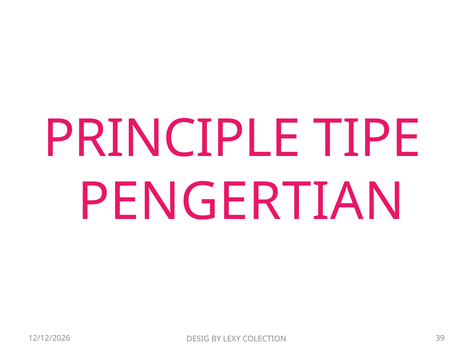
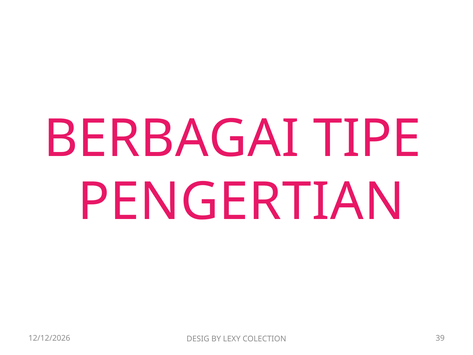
PRINCIPLE: PRINCIPLE -> BERBAGAI (171, 139)
